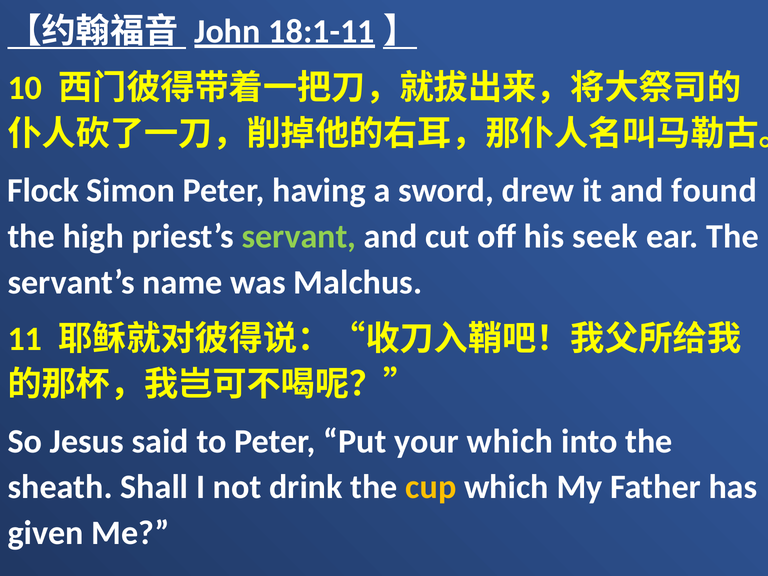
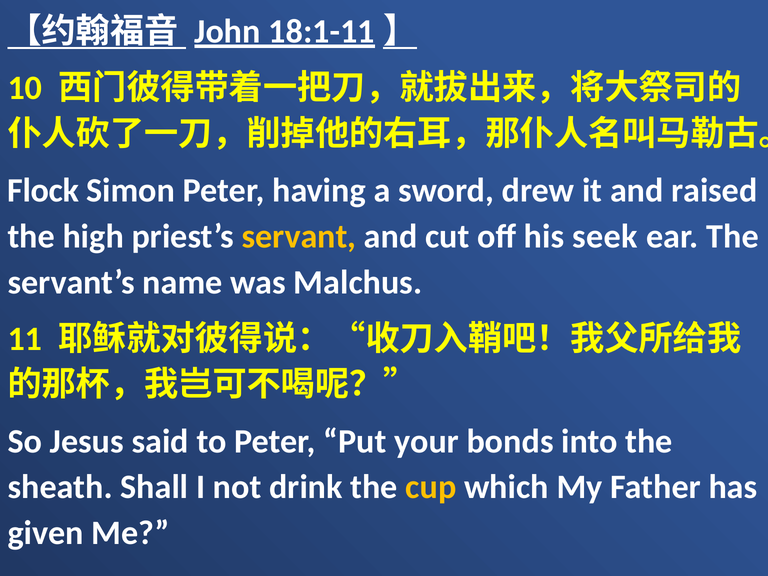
found: found -> raised (714, 191)
servant colour: light green -> yellow (299, 236)
your which: which -> bonds (510, 441)
